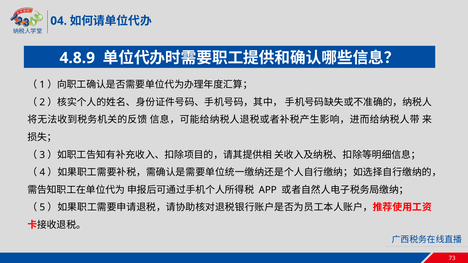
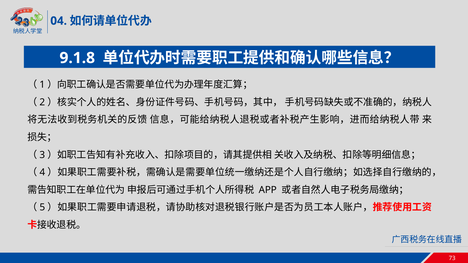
4.8.9: 4.8.9 -> 9.1.8 (77, 58)
